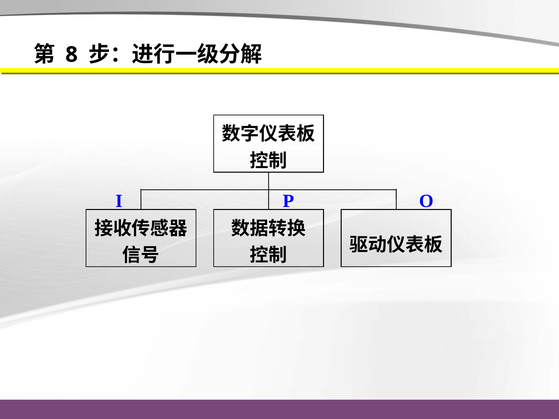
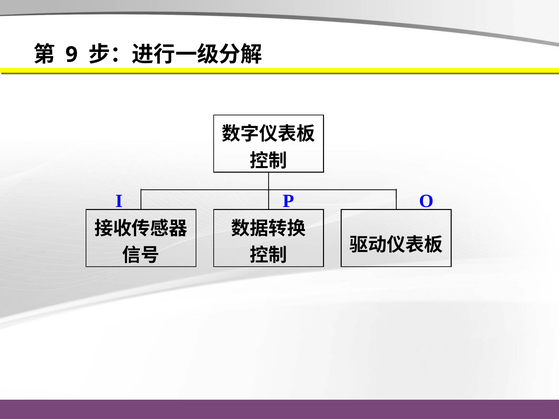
8: 8 -> 9 (72, 55)
